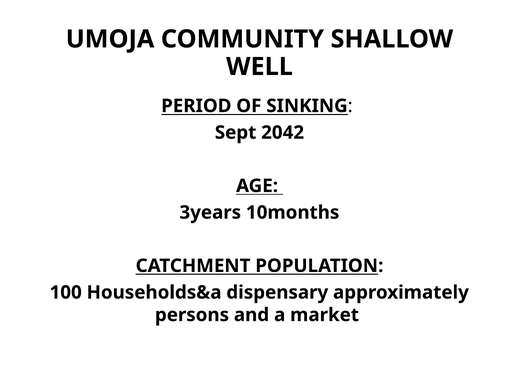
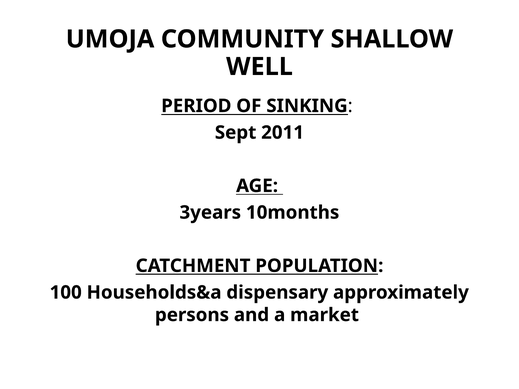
2042: 2042 -> 2011 (283, 133)
